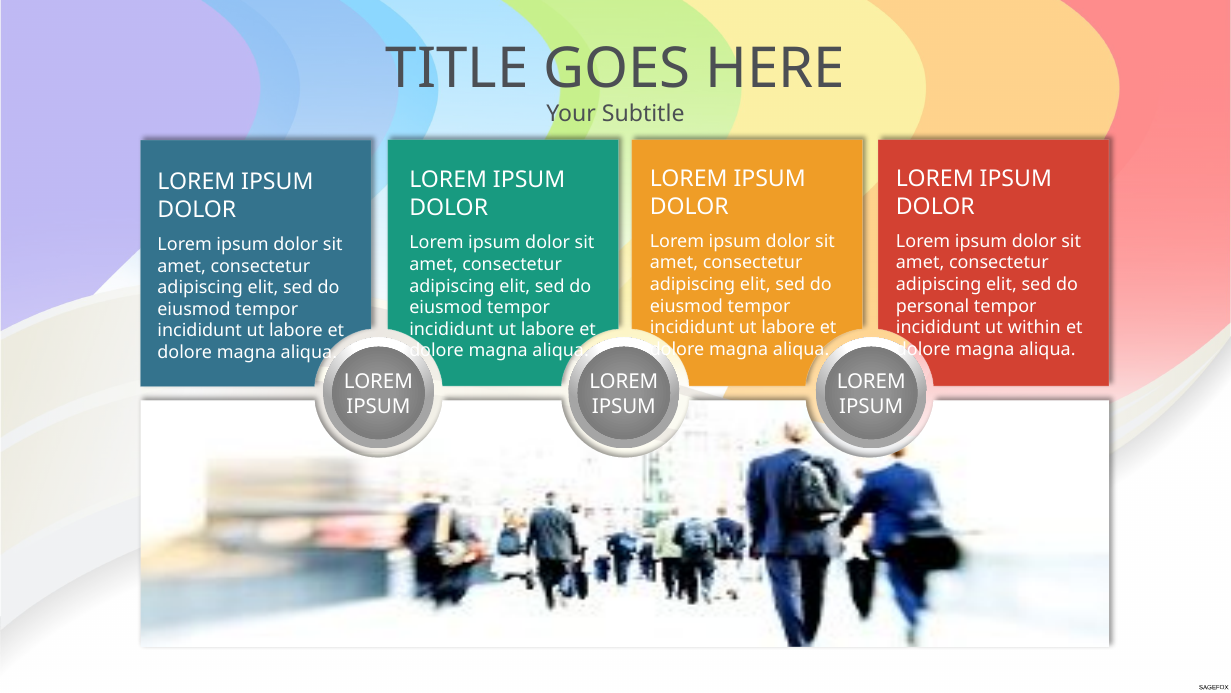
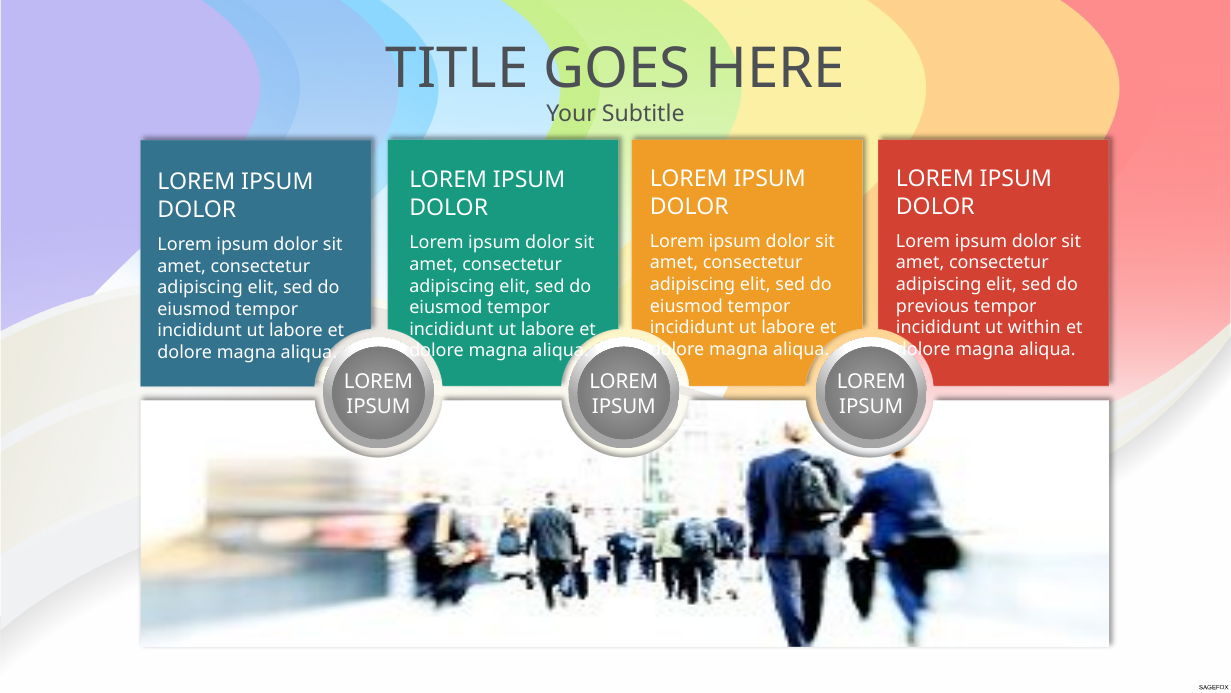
personal: personal -> previous (933, 306)
